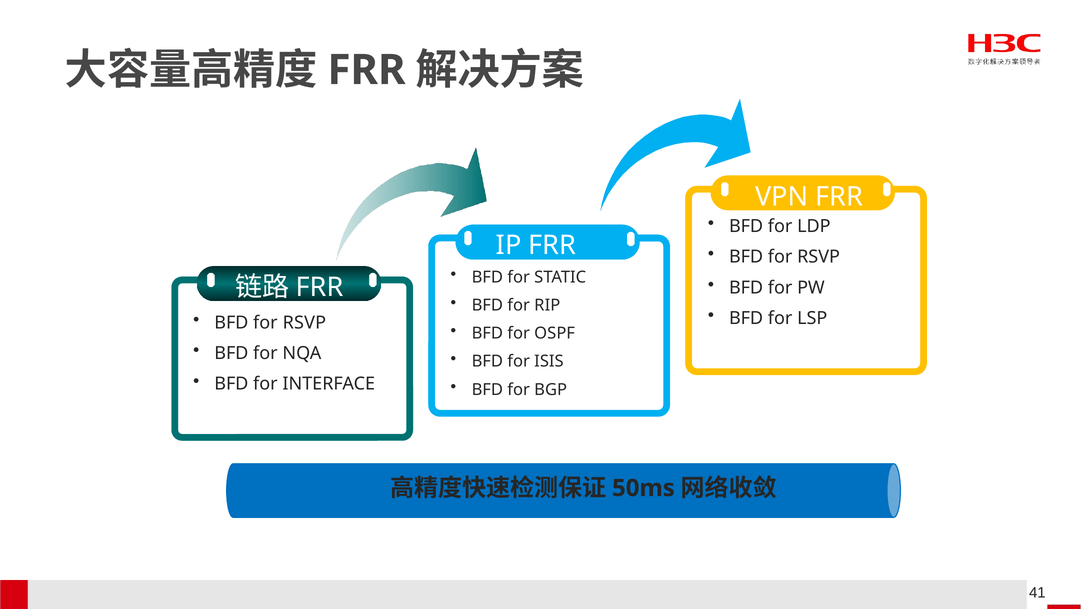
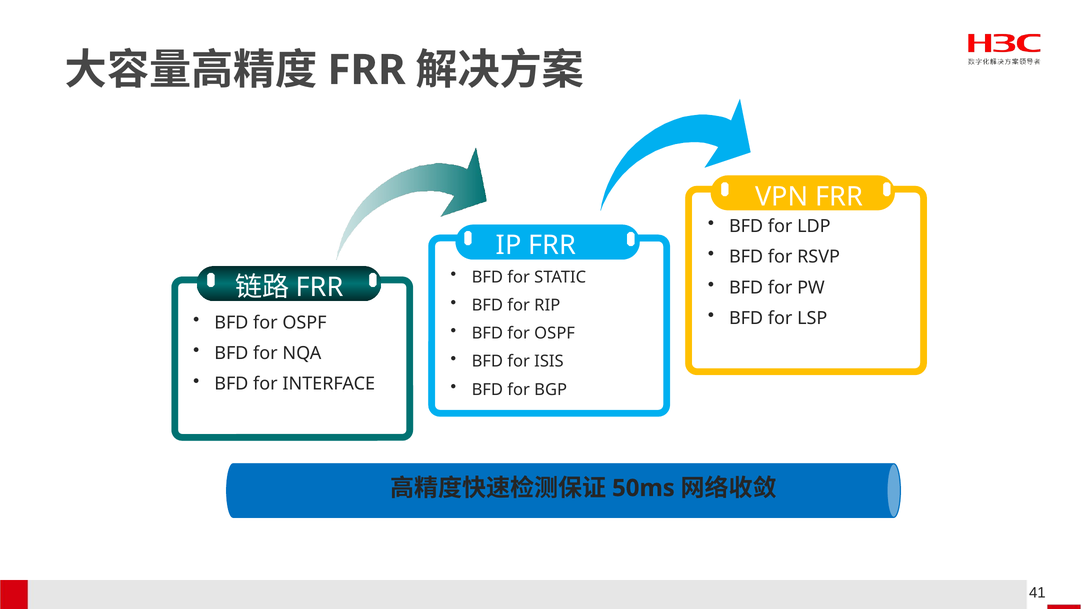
RSVP: RSVP -> OSPF (305, 323)
